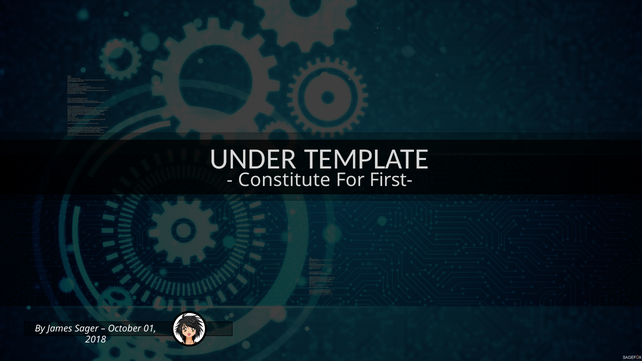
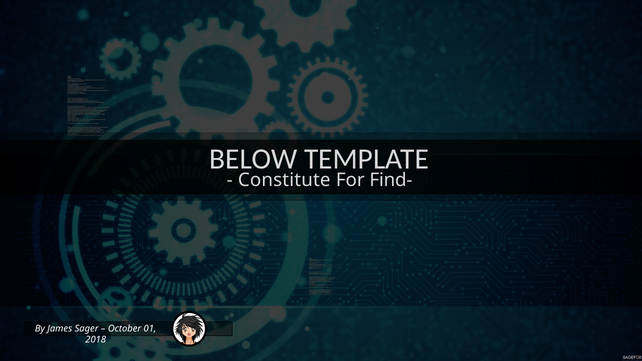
UNDER: UNDER -> BELOW (253, 159)
First-: First- -> Find- (391, 180)
